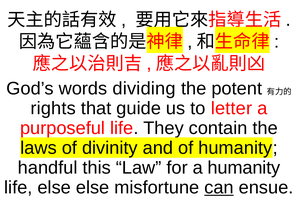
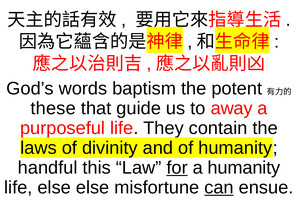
dividing: dividing -> baptism (144, 89)
rights: rights -> these (53, 108)
letter: letter -> away (232, 108)
for underline: none -> present (177, 168)
